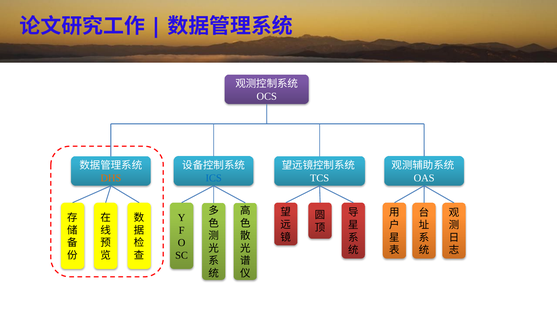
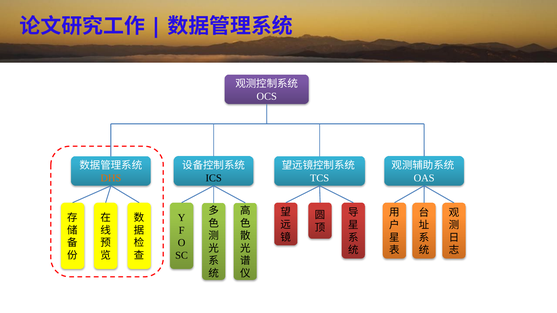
ICS colour: blue -> black (214, 178)
